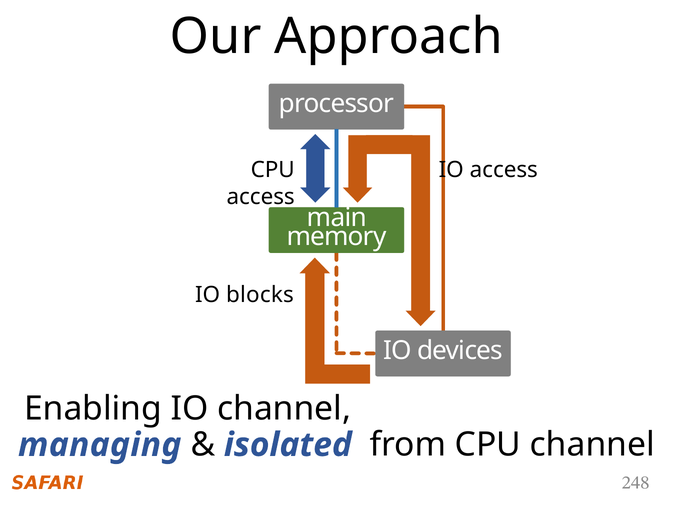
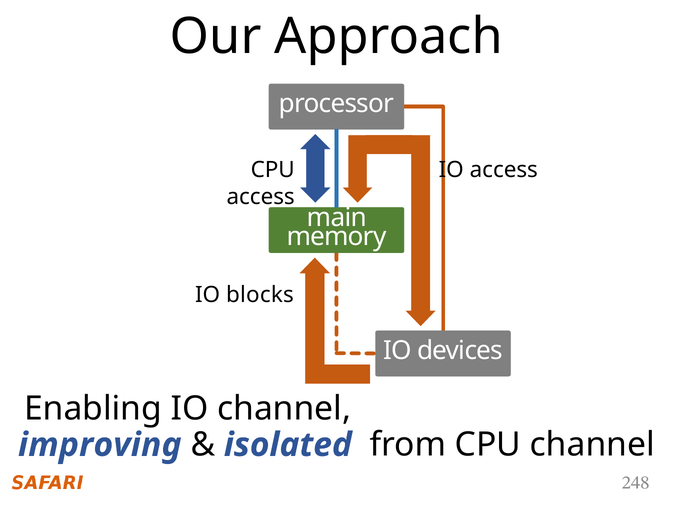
managing: managing -> improving (100, 445)
